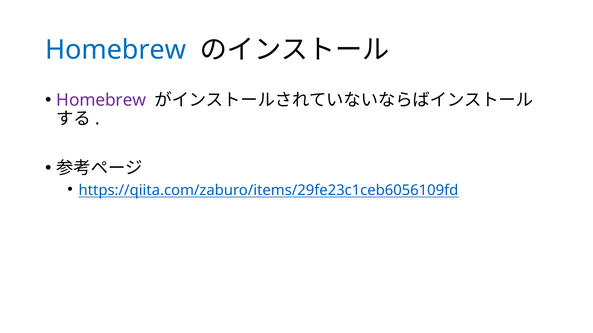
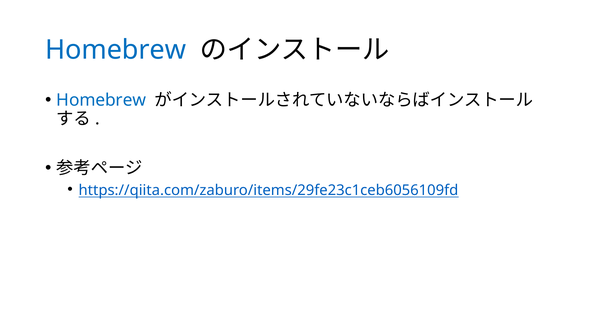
Homebrew colour: purple -> blue (101, 100)
